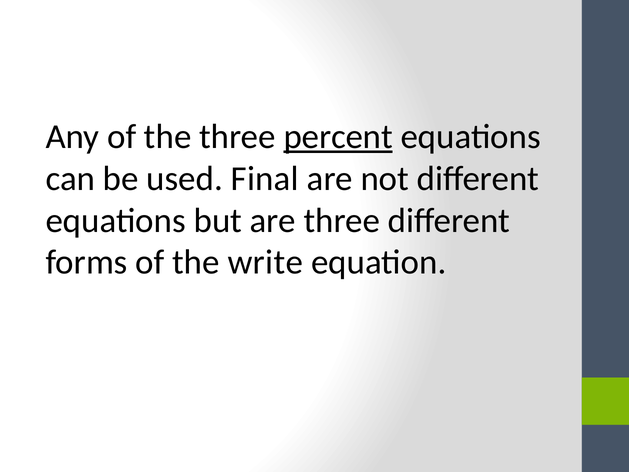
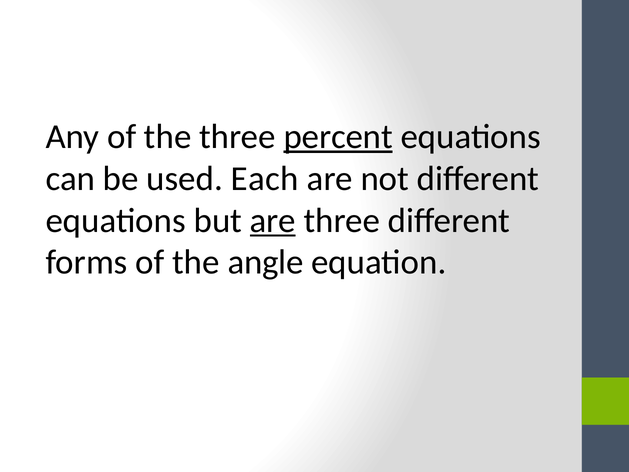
Final: Final -> Each (265, 179)
are underline: none -> present (273, 220)
write: write -> angle (265, 262)
